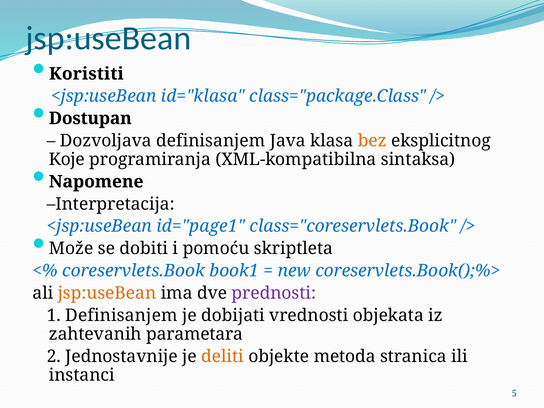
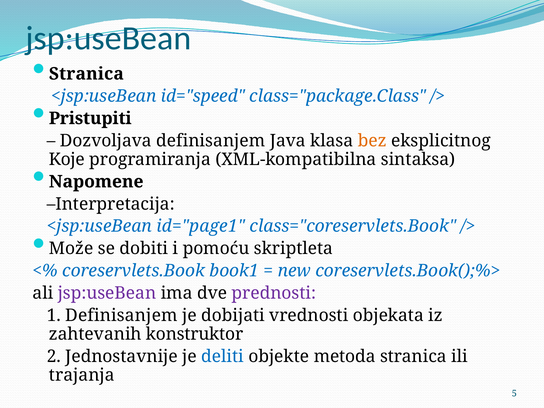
Koristiti: Koristiti -> Stranica (86, 74)
id="klasa: id="klasa -> id="speed (203, 96)
Dostupan: Dostupan -> Pristupiti (90, 118)
jsp:useBean colour: orange -> purple (107, 293)
parametara: parametara -> konstruktor (195, 334)
deliti colour: orange -> blue (223, 356)
instanci: instanci -> trajanja (82, 375)
